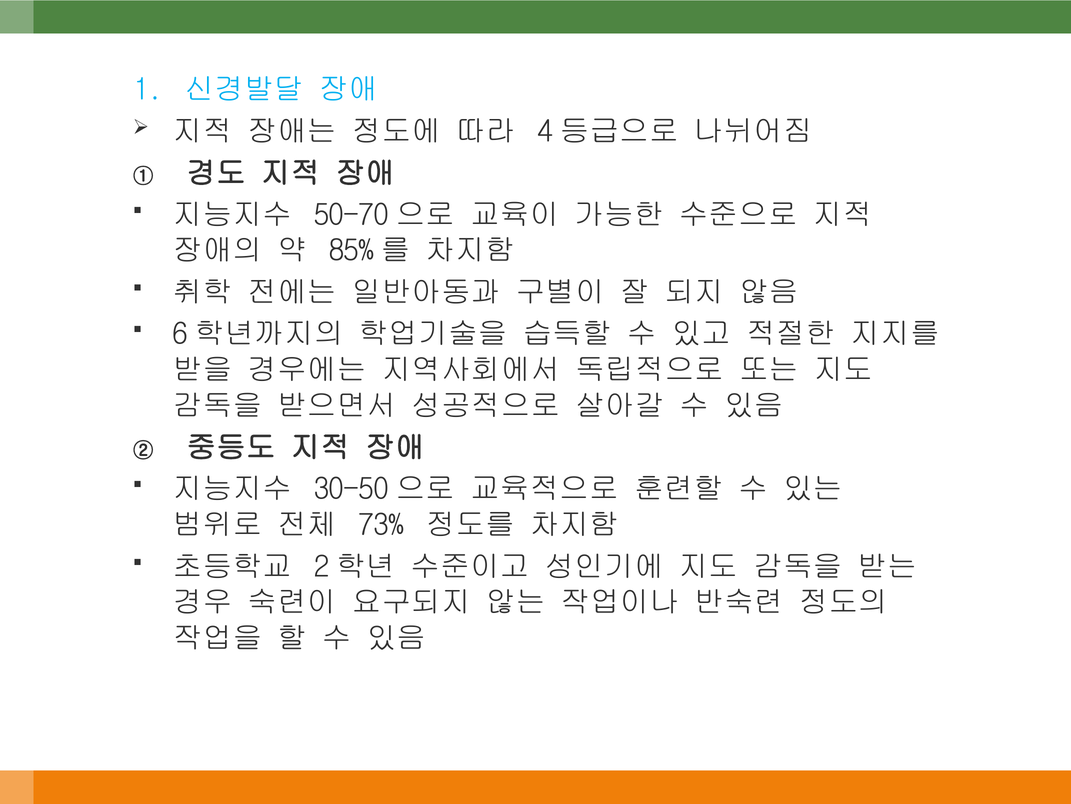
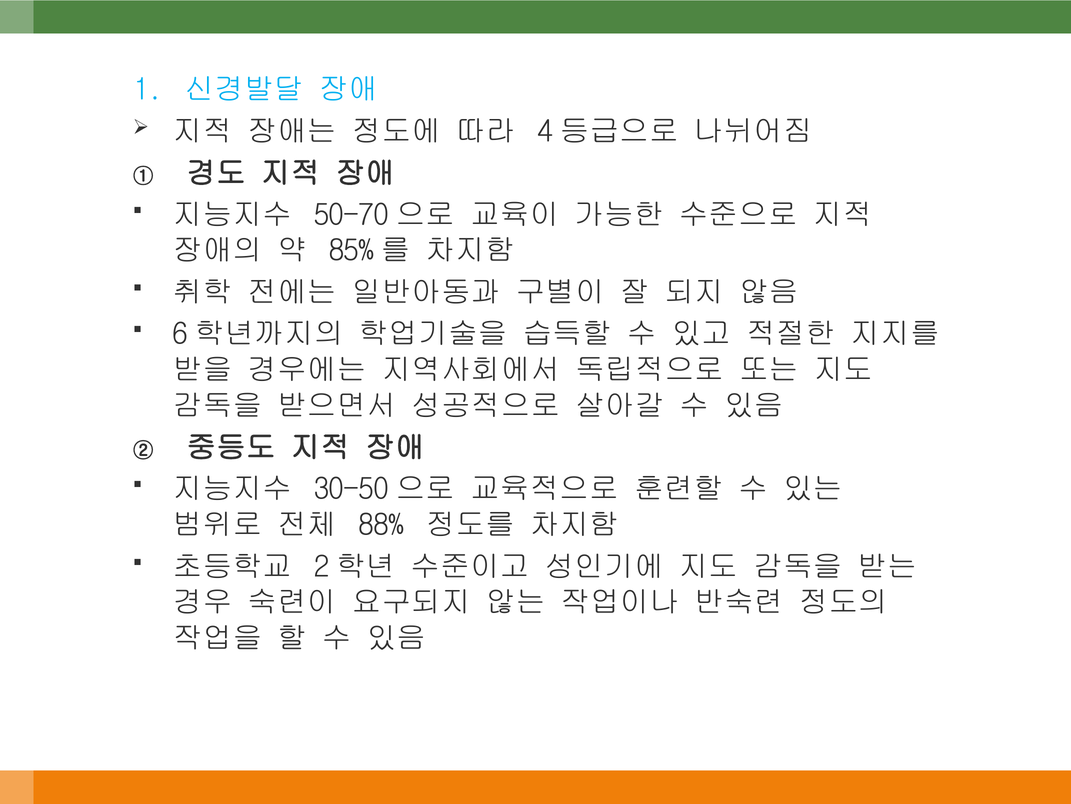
73%: 73% -> 88% (381, 524)
